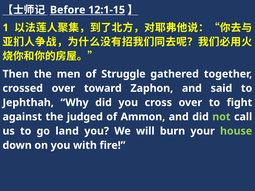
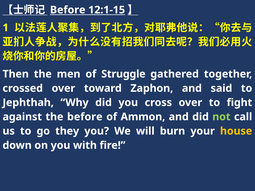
the judged: judged -> before (85, 117)
land: land -> they (67, 131)
house colour: light green -> yellow (236, 131)
